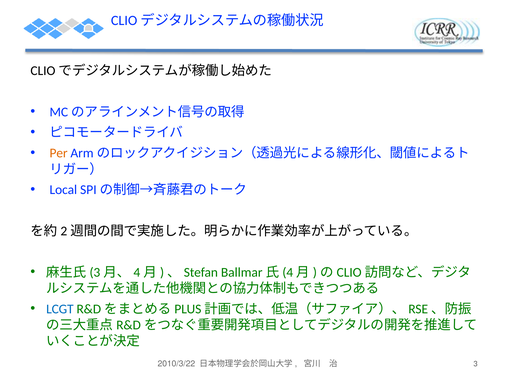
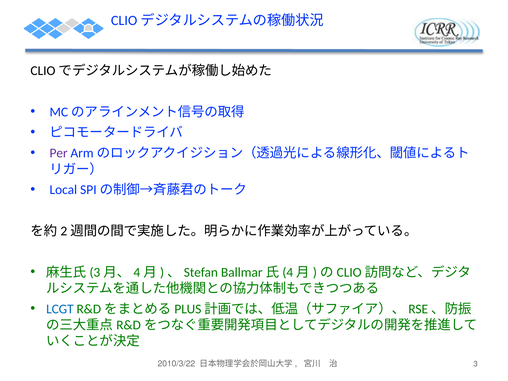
Per colour: orange -> purple (59, 153)
